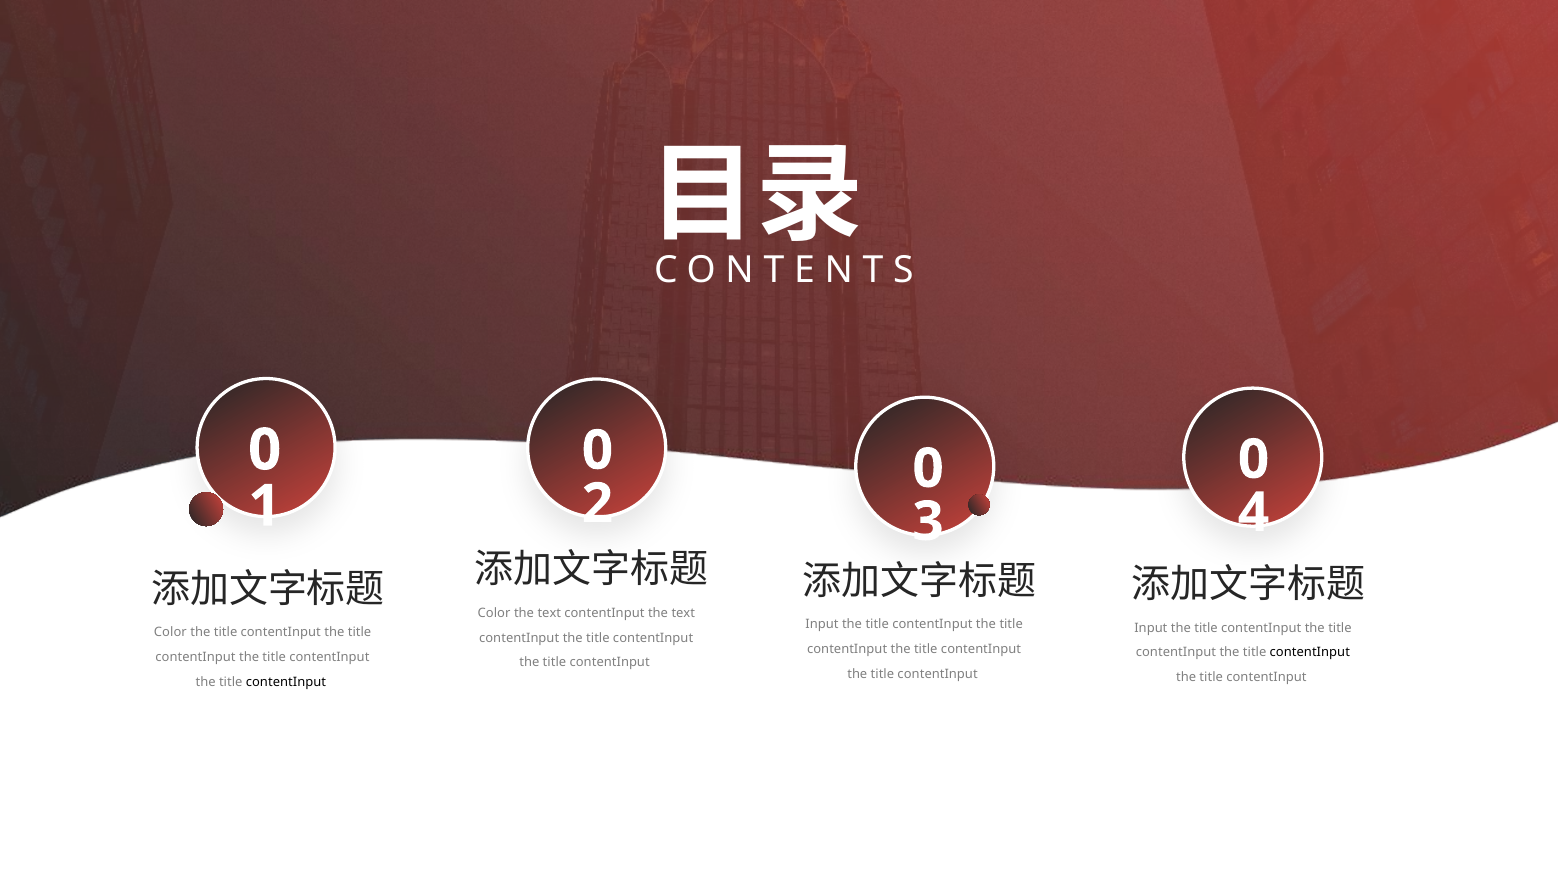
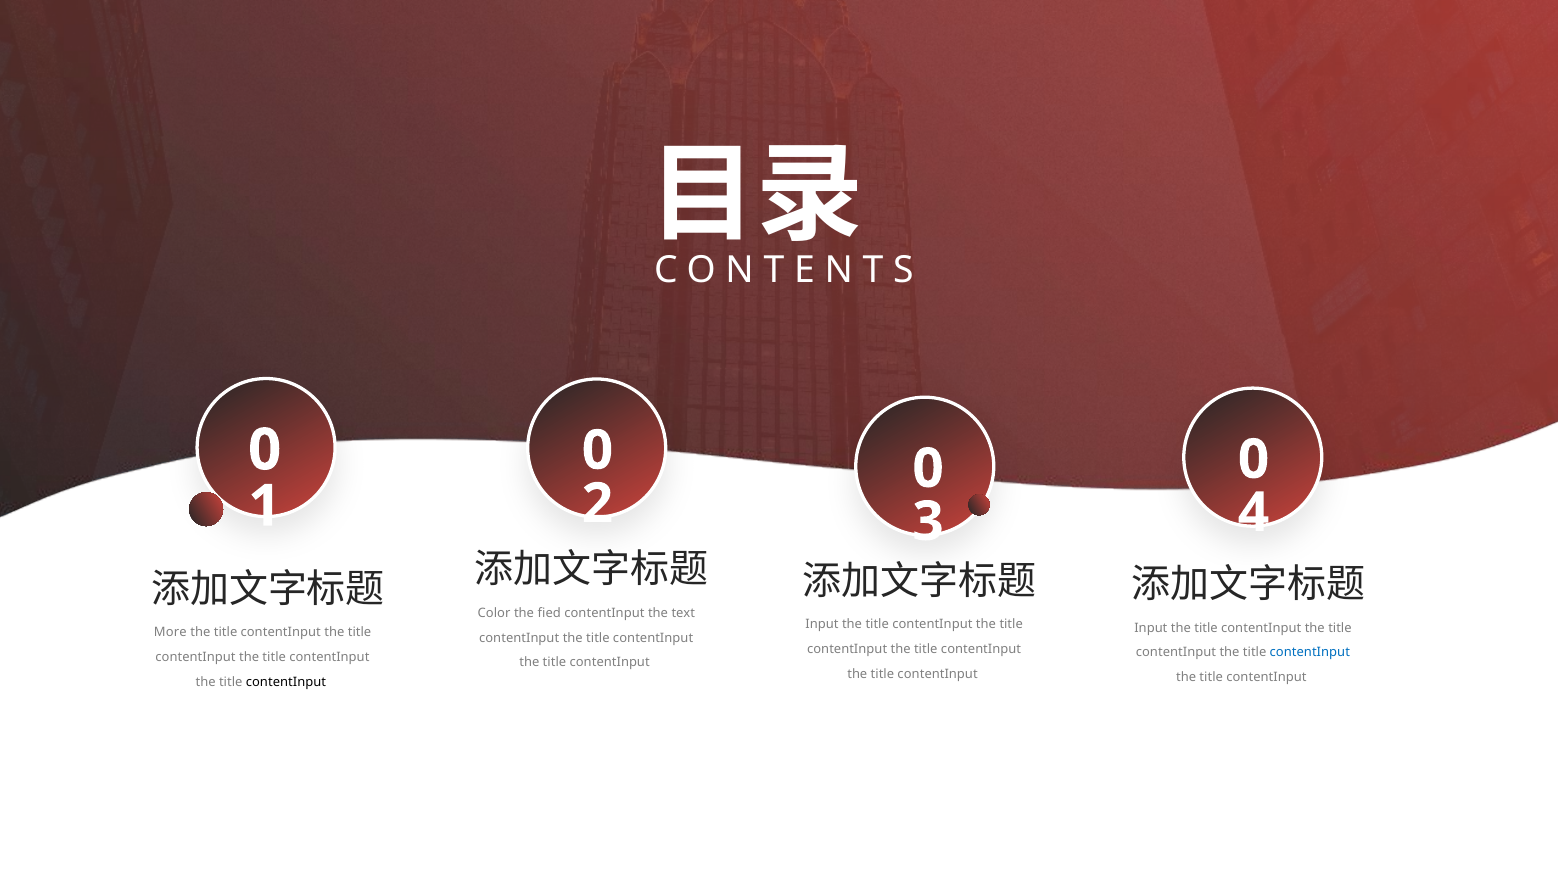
text: text -> fied (549, 612)
Color: Color -> More (170, 632)
contentInput colour: black -> blue (1310, 652)
